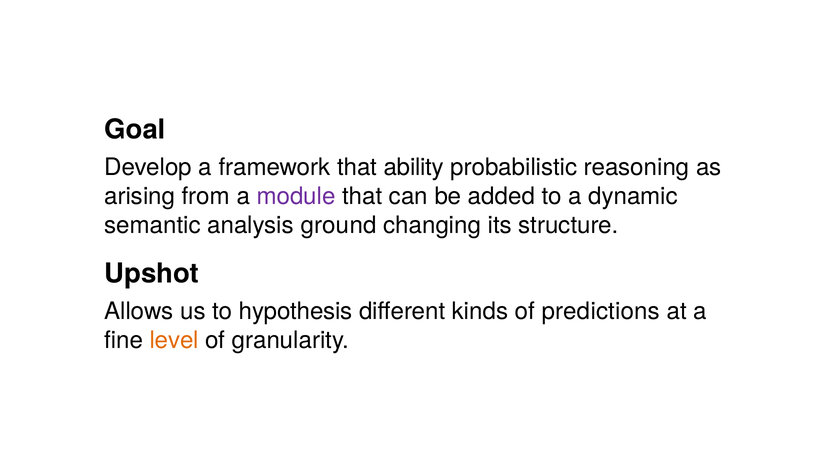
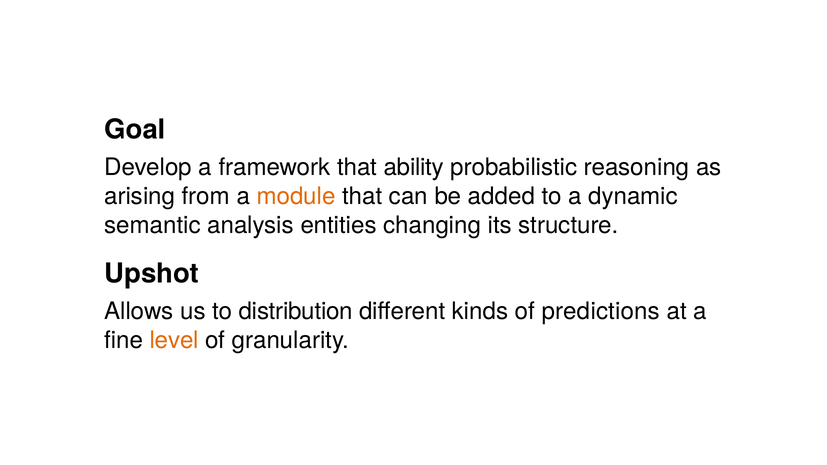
module colour: purple -> orange (296, 196)
ground: ground -> entities (339, 225)
hypothesis: hypothesis -> distribution (296, 311)
